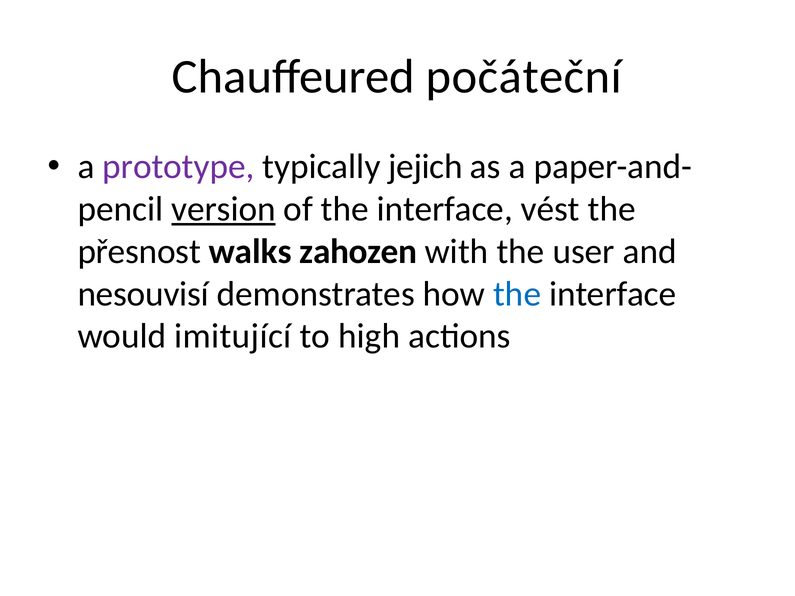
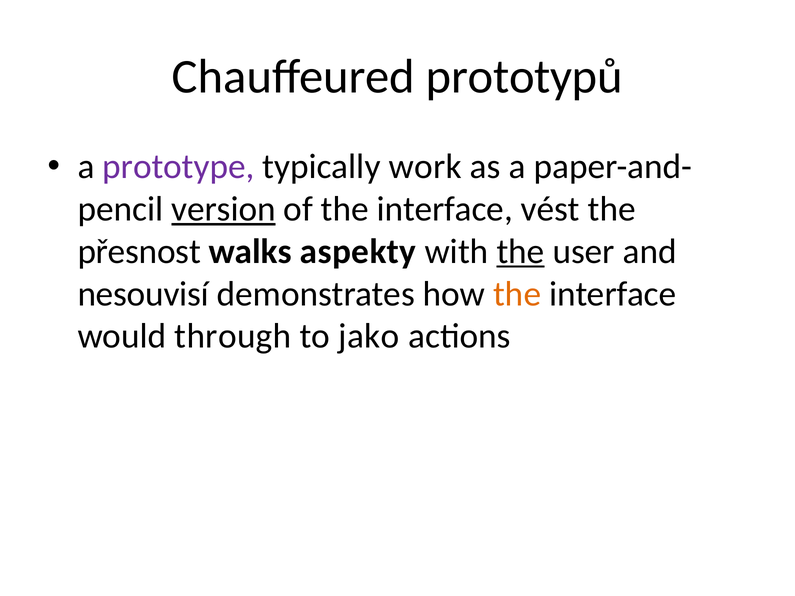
počáteční: počáteční -> prototypů (524, 77)
jejich: jejich -> work (425, 167)
zahozen: zahozen -> aspekty (358, 252)
the underline: none -> present (520, 252)
the colour: blue -> orange (517, 294)
imitující: imitující -> through (233, 336)
high: high -> jako (369, 336)
